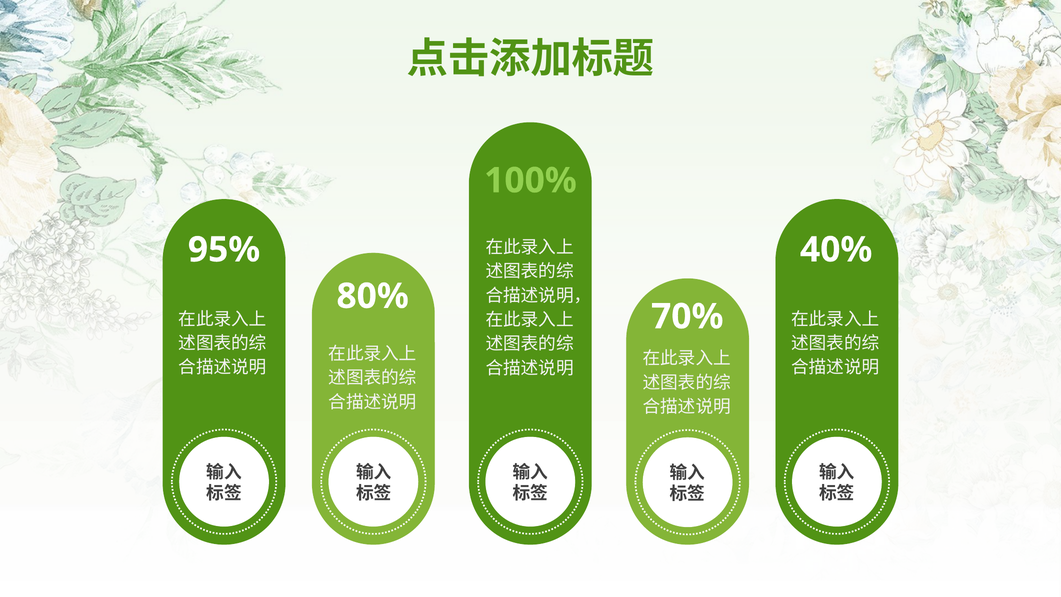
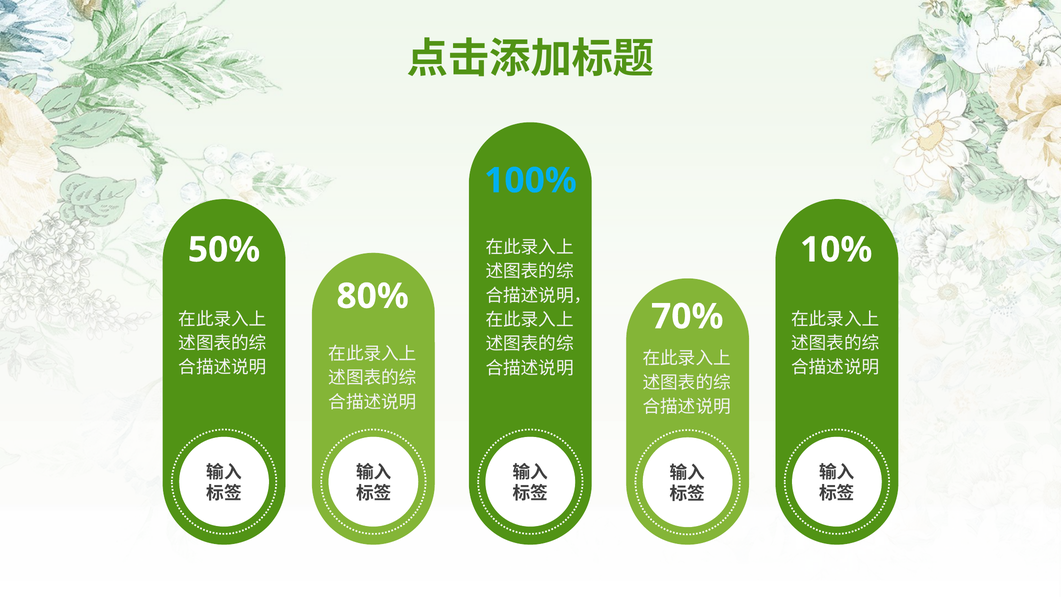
100% colour: light green -> light blue (530, 181)
95%: 95% -> 50% (224, 250)
40%: 40% -> 10% (836, 250)
